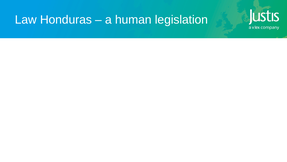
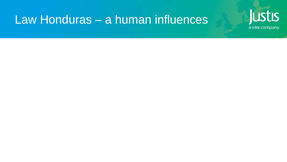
legislation: legislation -> influences (181, 20)
